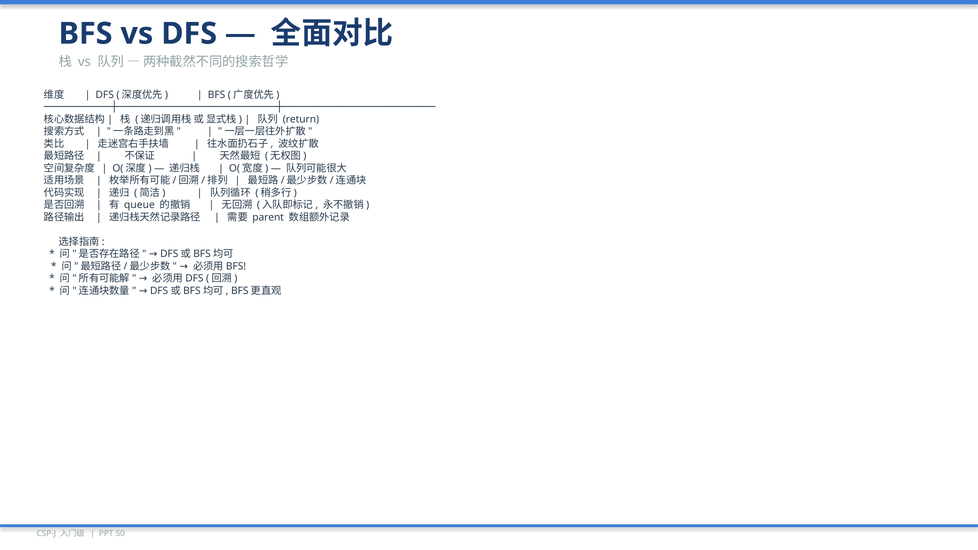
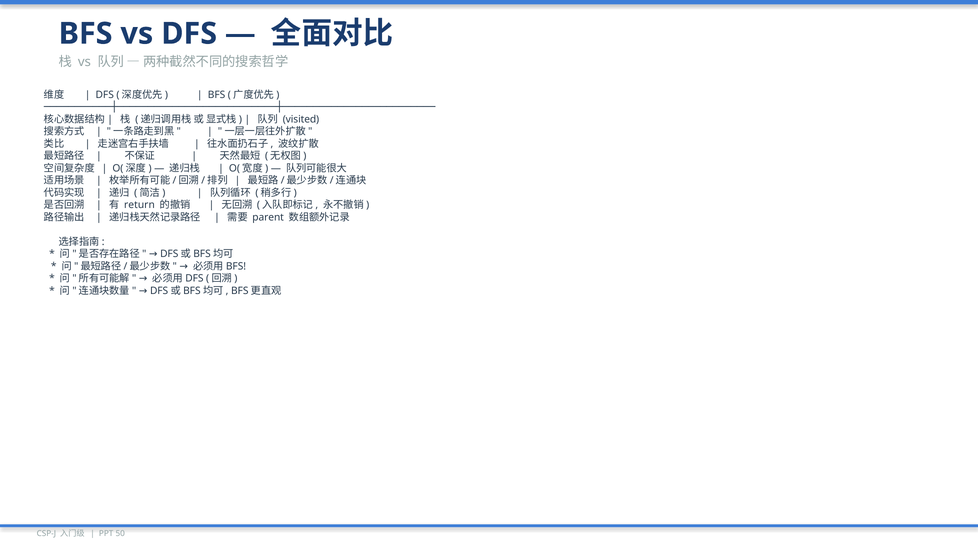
return: return -> visited (301, 119)
queue: queue -> return (139, 205)
